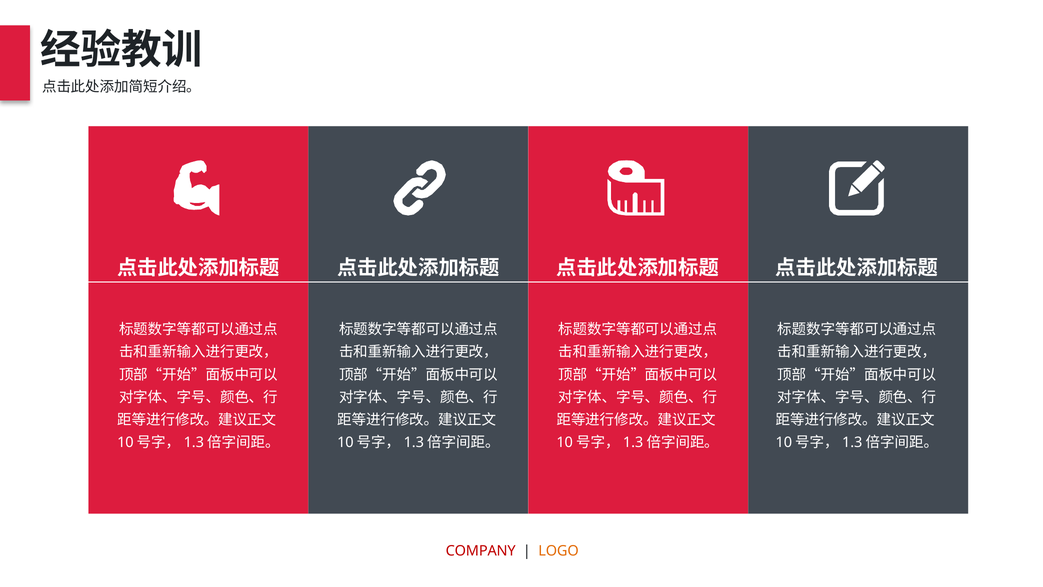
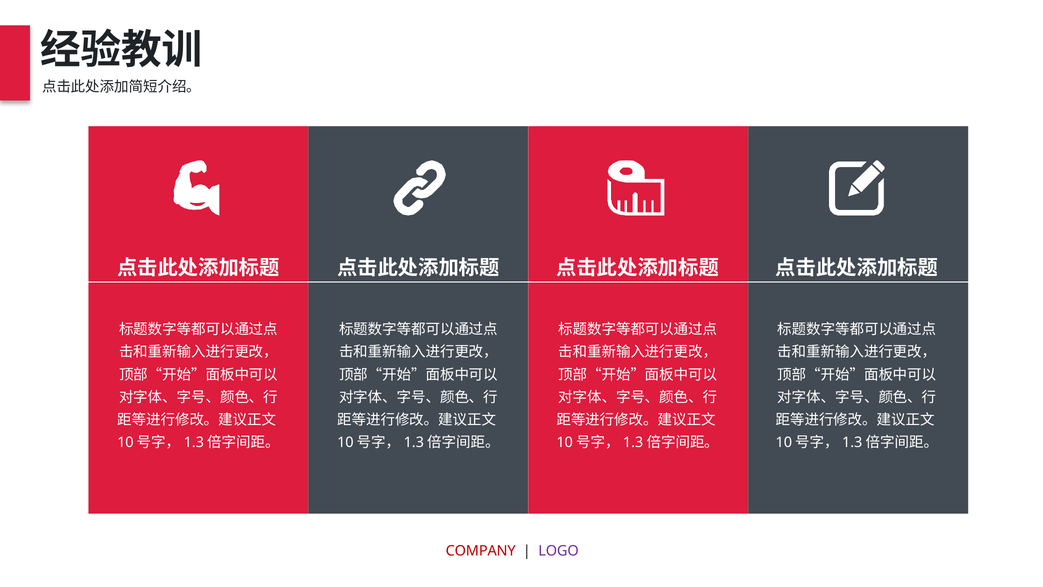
LOGO colour: orange -> purple (558, 551)
